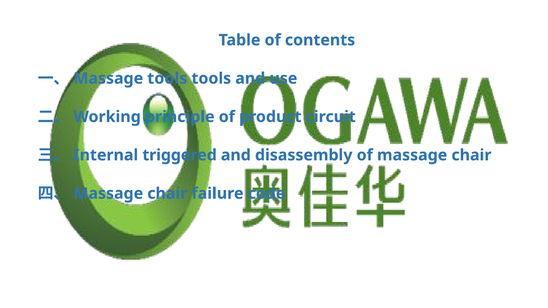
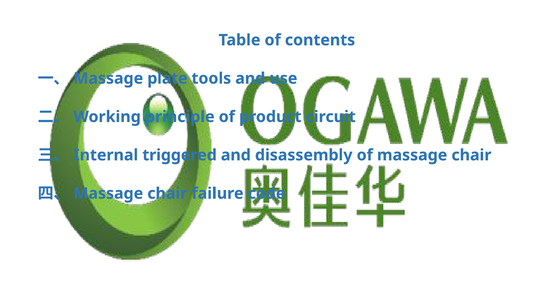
Massage tools: tools -> plate (167, 78)
